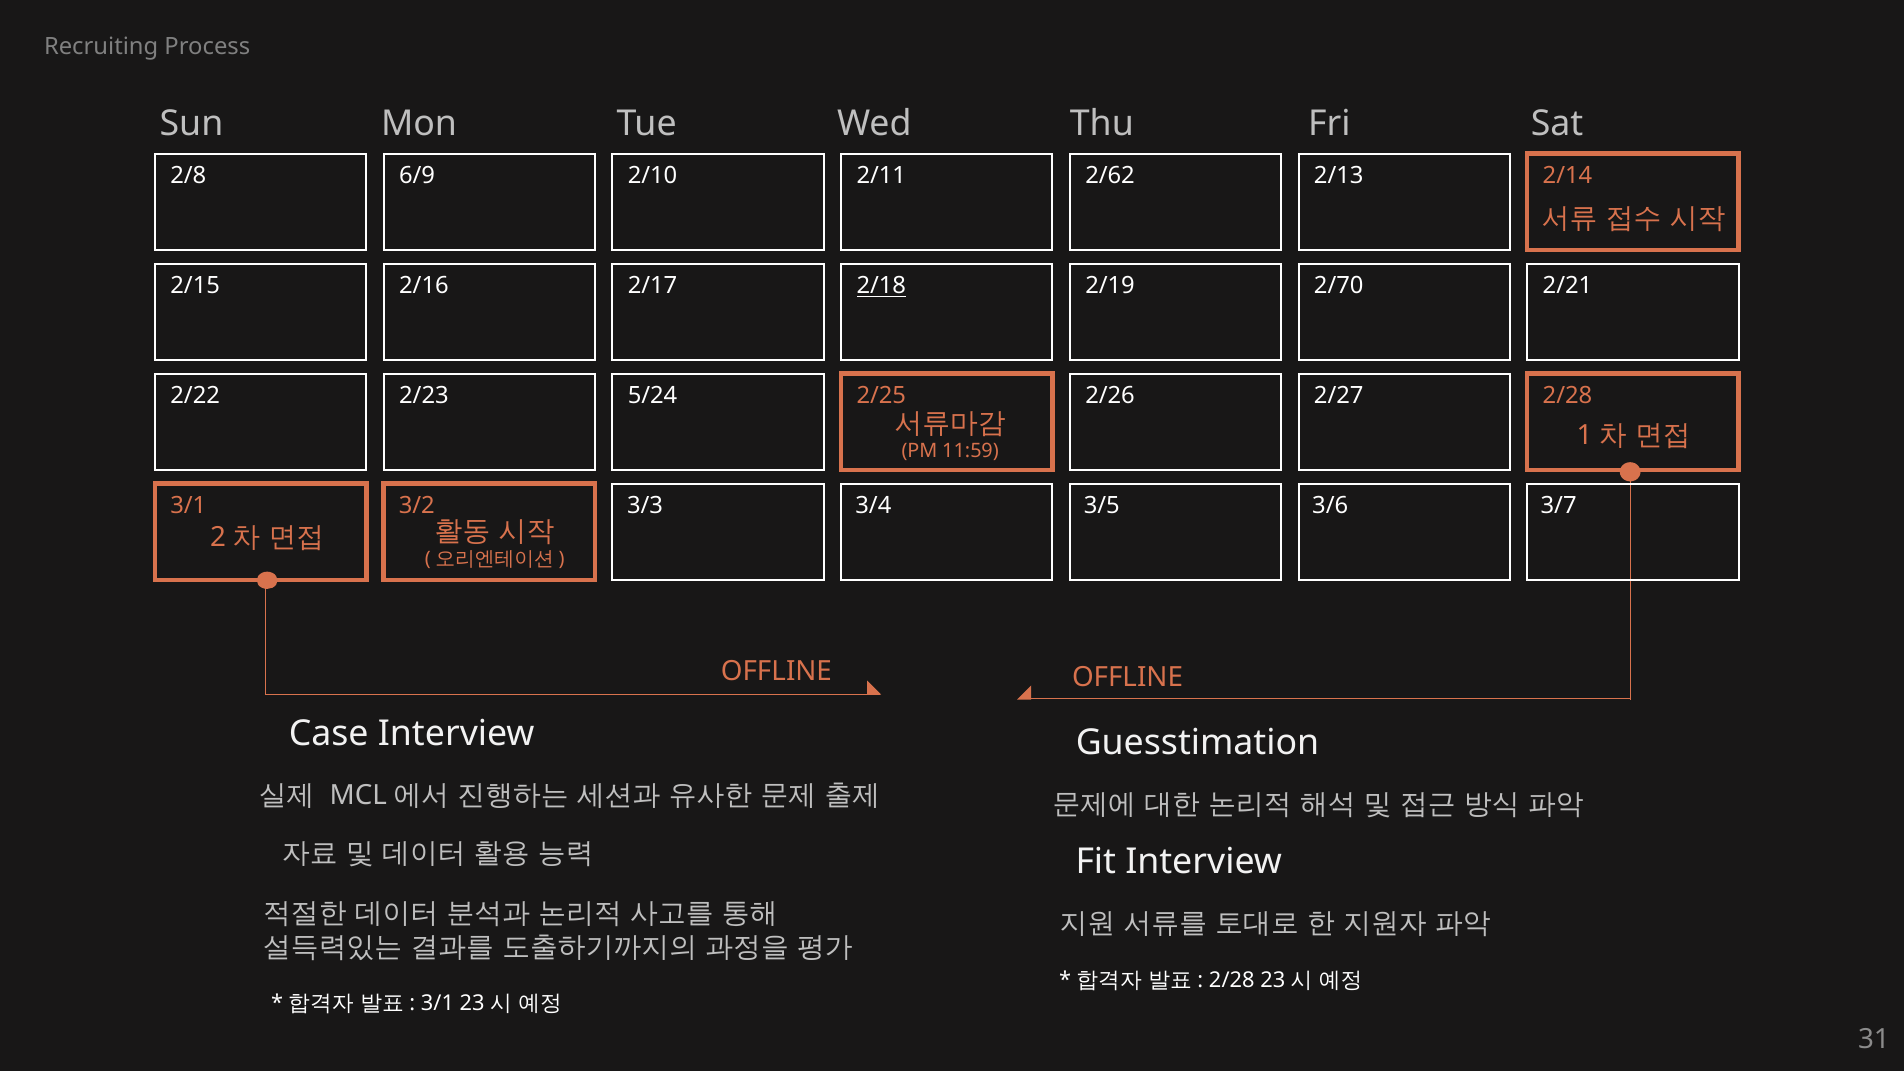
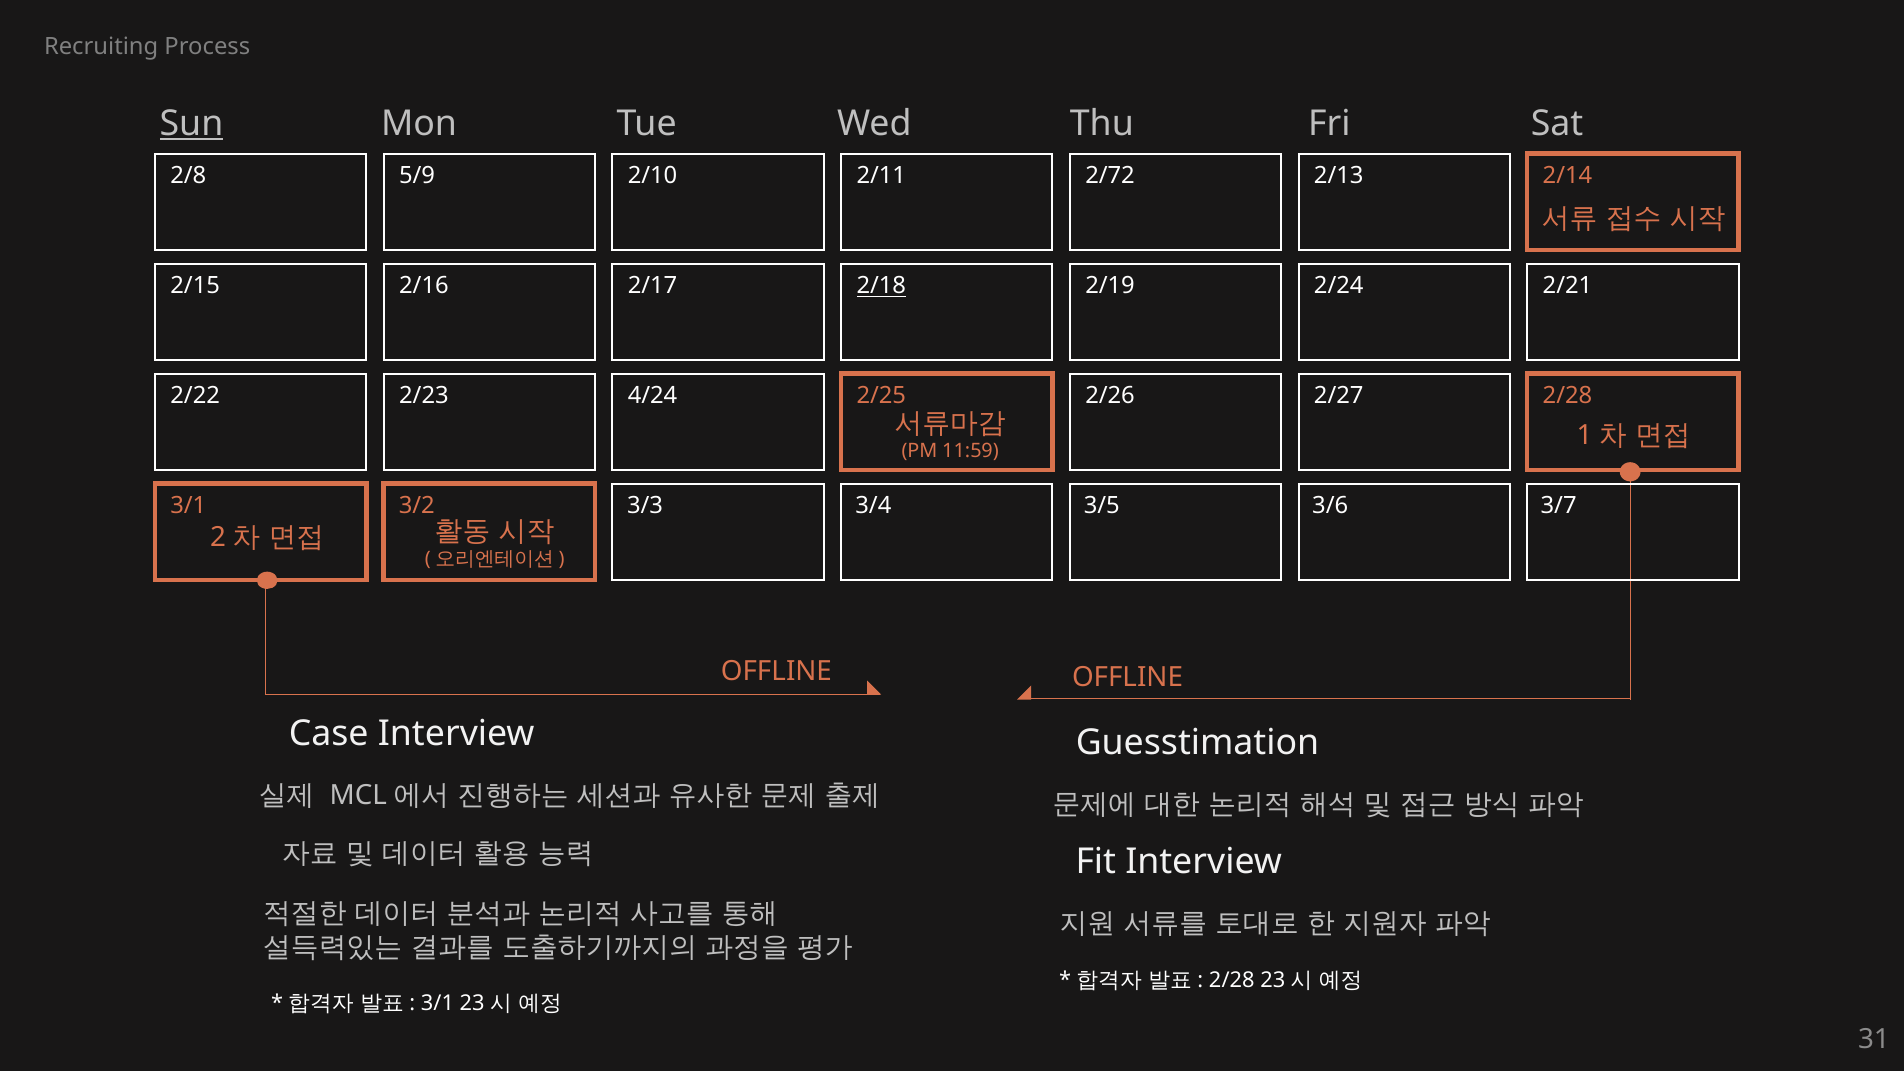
Sun underline: none -> present (192, 123)
6/9: 6/9 -> 5/9 (417, 176)
2/62: 2/62 -> 2/72 (1110, 176)
2/70: 2/70 -> 2/24 (1339, 286)
5/24: 5/24 -> 4/24 (653, 396)
